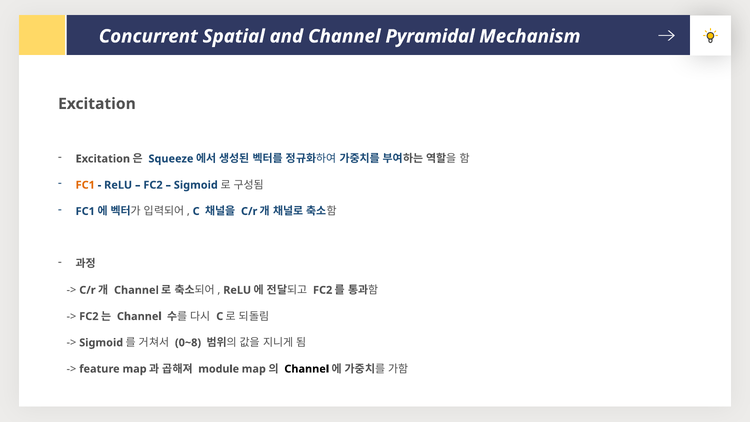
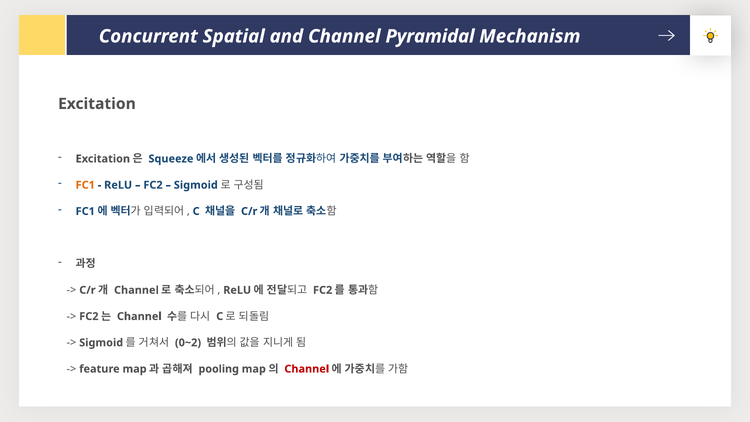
0~8: 0~8 -> 0~2 (188, 343)
module: module -> pooling (219, 369)
Channel colour: black -> red (307, 369)
